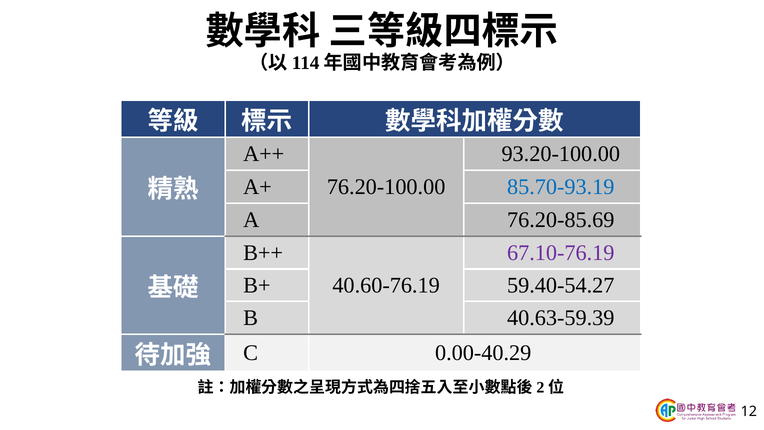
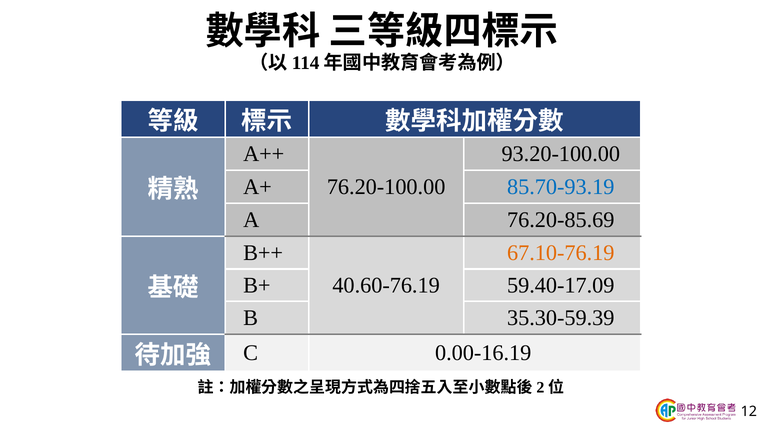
67.10-76.19 colour: purple -> orange (561, 253)
59.40-54.27: 59.40-54.27 -> 59.40-17.09 (561, 285)
40.63-59.39: 40.63-59.39 -> 35.30-59.39 (561, 318)
0.00-40.29: 0.00-40.29 -> 0.00-16.19 (483, 353)
